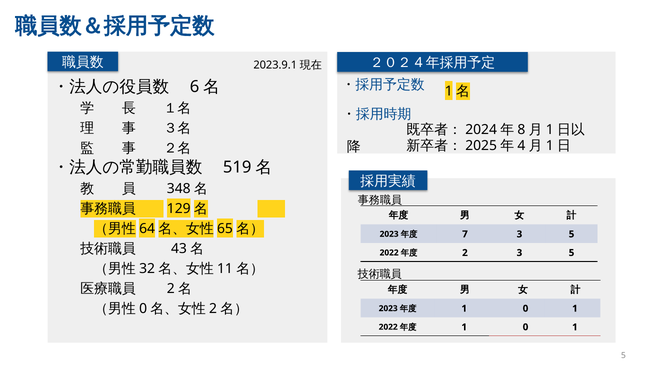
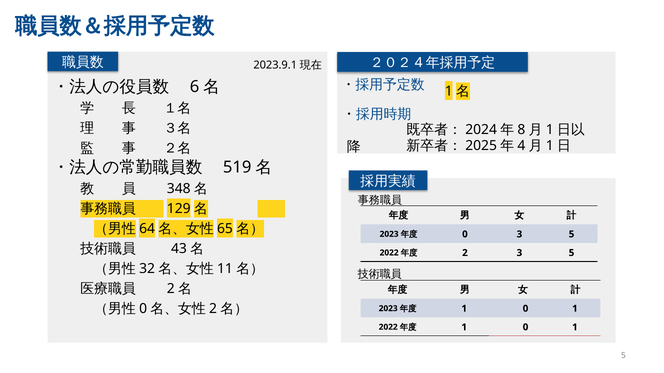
7: 7 -> 0 (465, 234)
